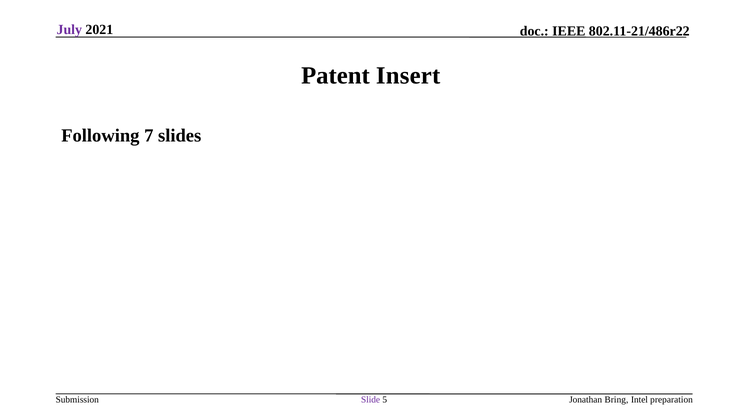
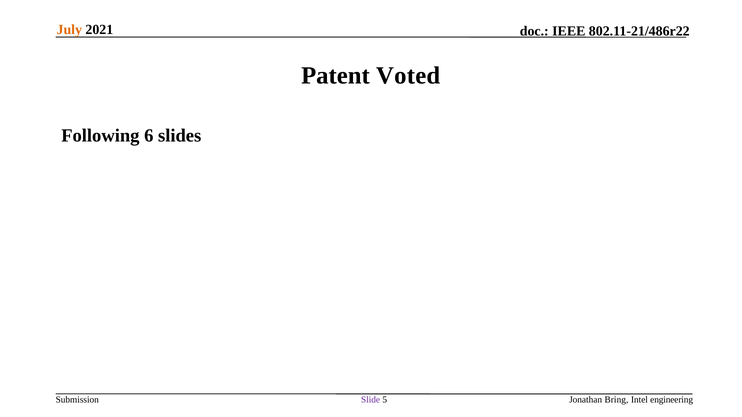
July colour: purple -> orange (69, 29)
Insert: Insert -> Voted (408, 76)
7: 7 -> 6 (149, 136)
preparation: preparation -> engineering (672, 400)
